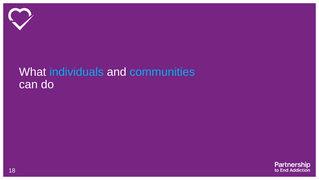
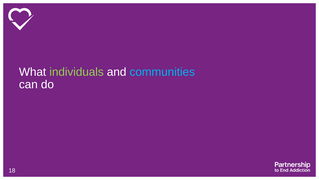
individuals colour: light blue -> light green (77, 72)
